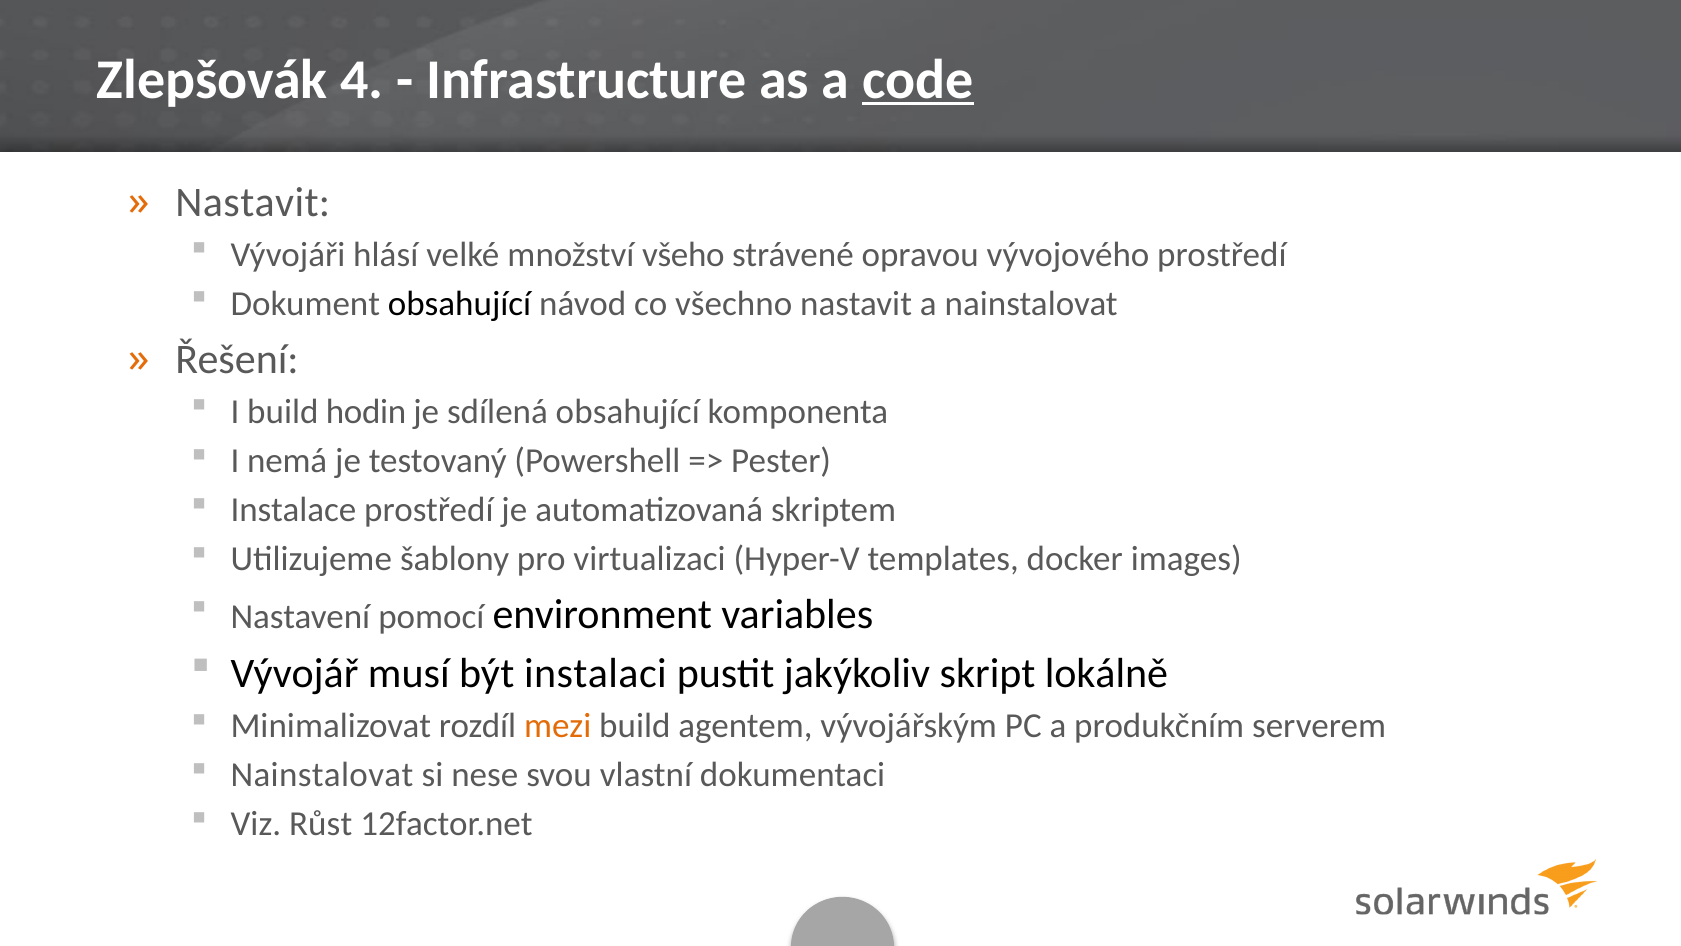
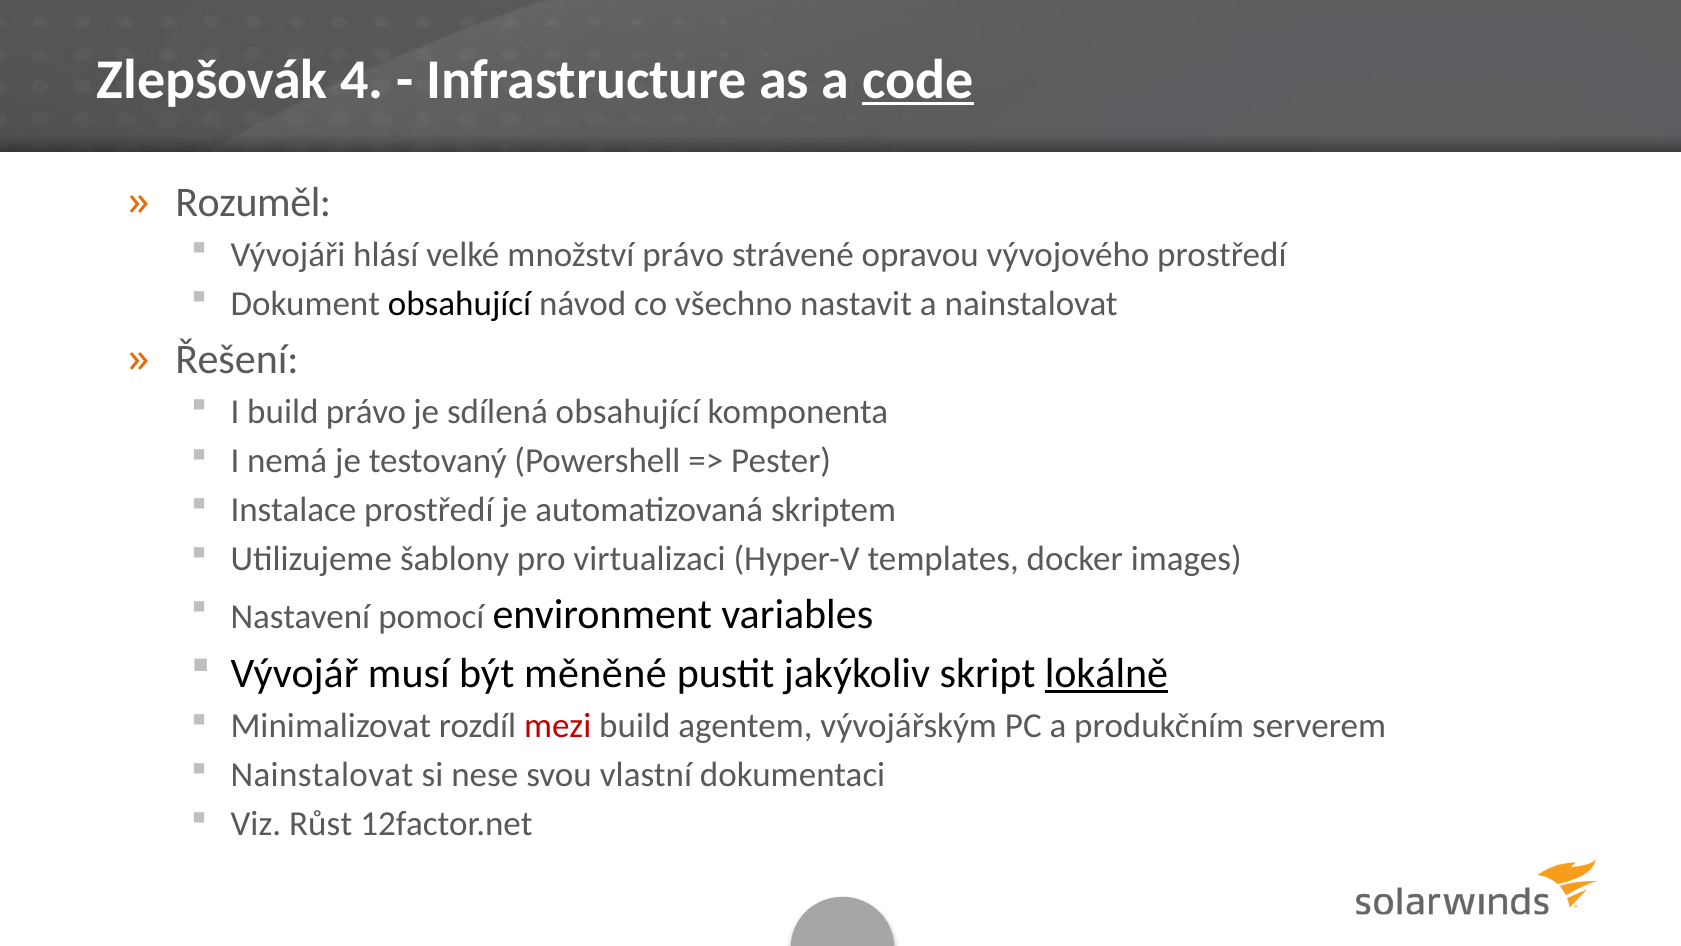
Nastavit: Nastavit -> Rozuměl (253, 202)
množství všeho: všeho -> právo (683, 255)
build hodin: hodin -> právo (366, 412)
instalaci: instalaci -> měněné (595, 673)
lokálně underline: none -> present (1106, 673)
mezi colour: orange -> red (558, 726)
